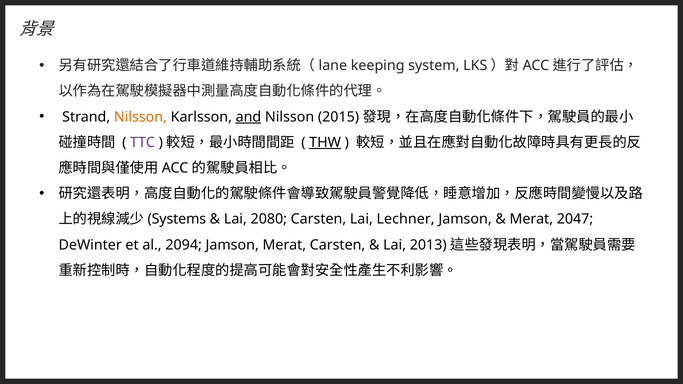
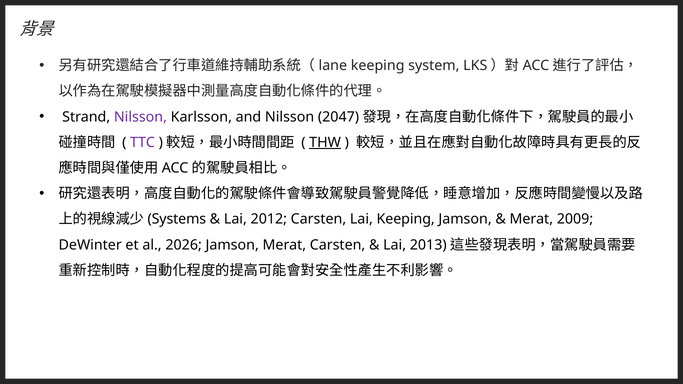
Nilsson colour: orange -> purple (140, 117)
and underline: present -> none (248, 117)
2015: 2015 -> 2047 (339, 117)
2080: 2080 -> 2012 (269, 219)
Lai Lechner: Lechner -> Keeping (406, 219)
2047: 2047 -> 2009 (575, 219)
2094: 2094 -> 2026 (184, 245)
